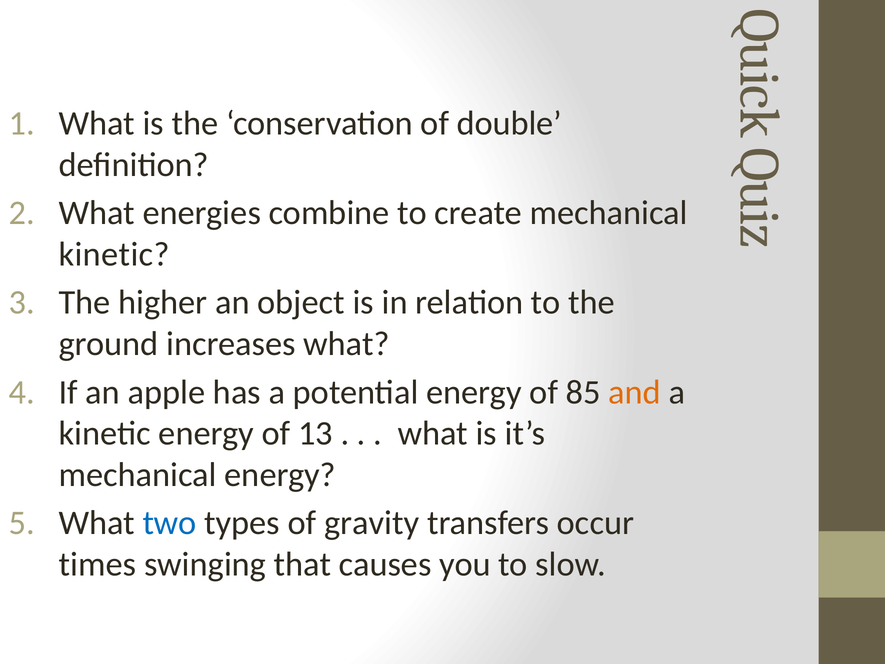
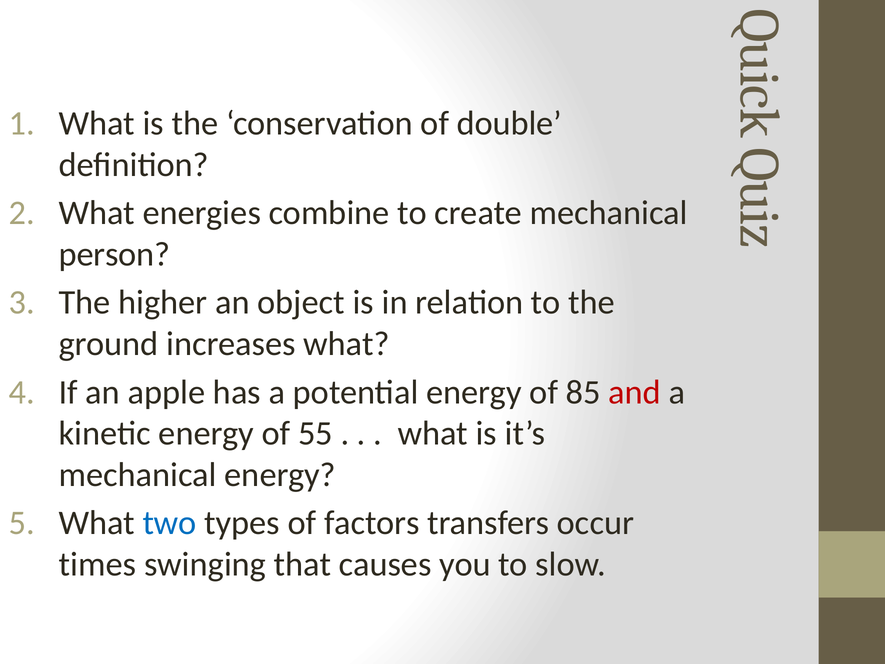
kinetic: kinetic -> person (114, 254)
and colour: orange -> red (635, 392)
13: 13 -> 55 (315, 433)
gravity: gravity -> factors (372, 523)
